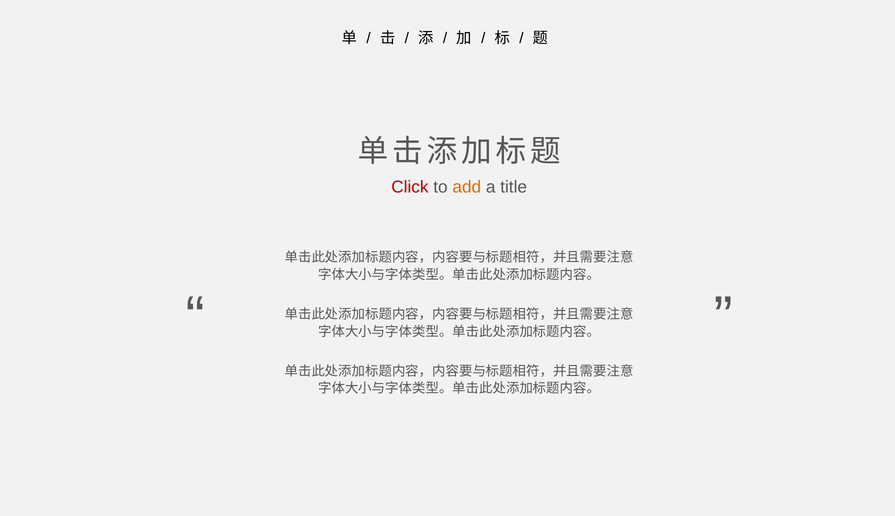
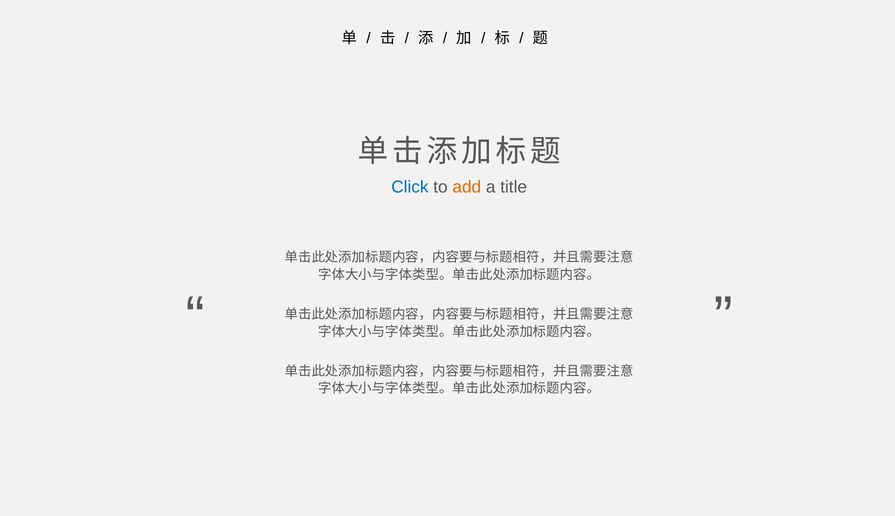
Click colour: red -> blue (410, 187)
